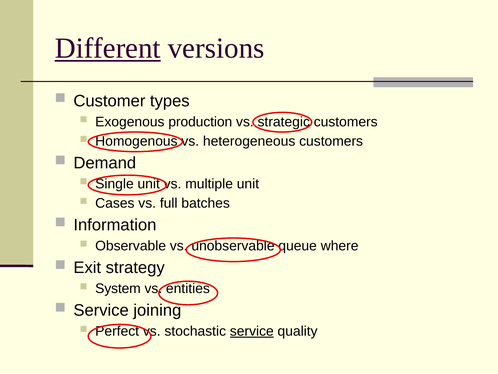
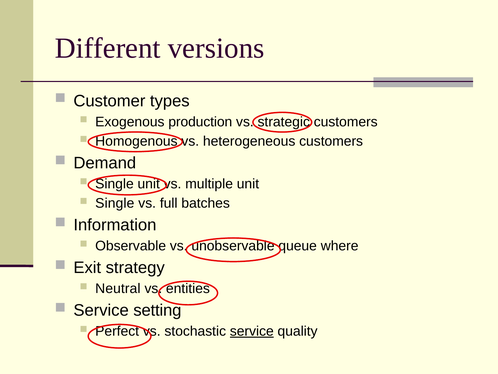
Different underline: present -> none (108, 48)
Cases: Cases -> Single (115, 203)
System: System -> Neutral (118, 288)
joining: joining -> setting (157, 310)
